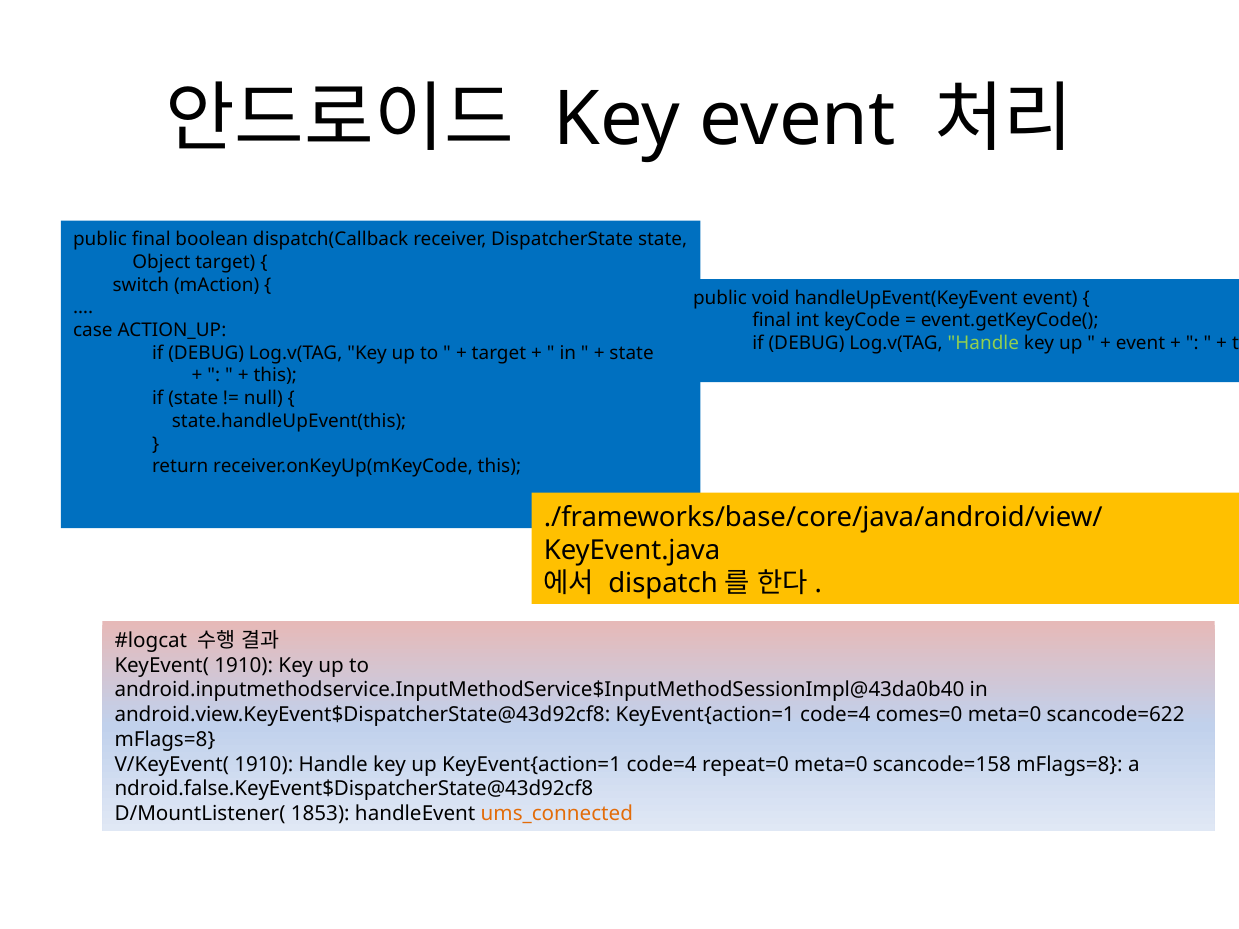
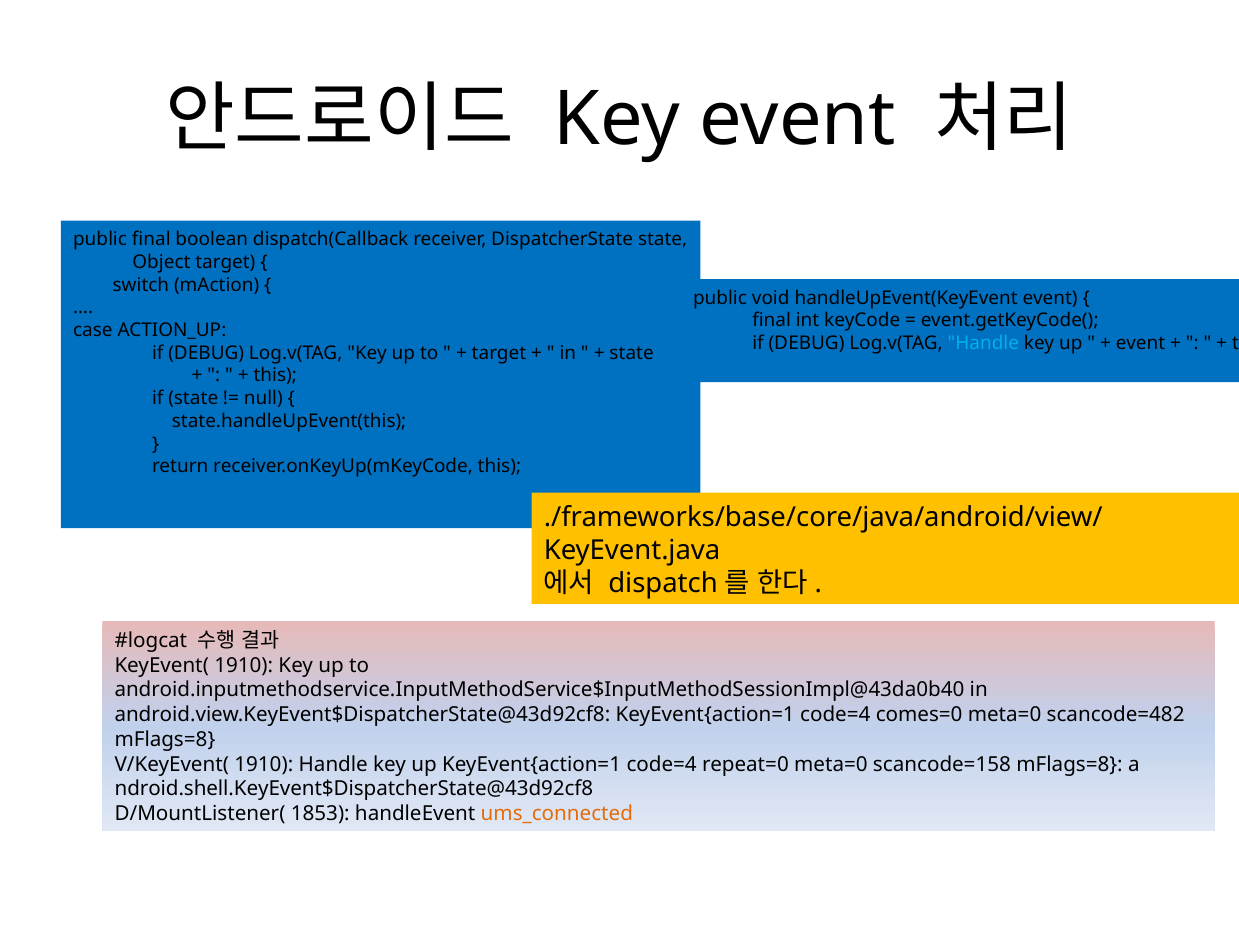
Handle colour: light green -> light blue (983, 343)
scancode=622: scancode=622 -> scancode=482 (1116, 715)
ndroid.false.KeyEvent$DispatcherState@43d92cf8: ndroid.false.KeyEvent$DispatcherState@43d92cf8 -> ndroid.shell.KeyEvent$DispatcherState@43d92cf8 (354, 789)
